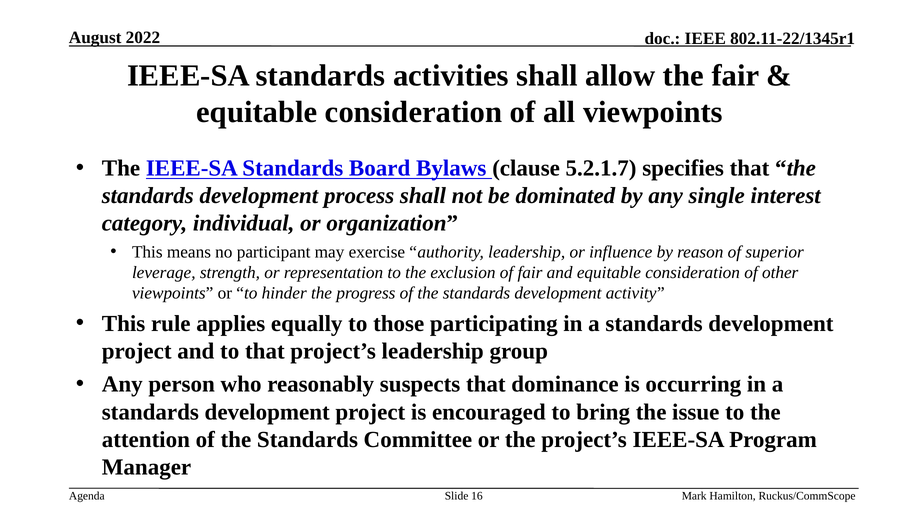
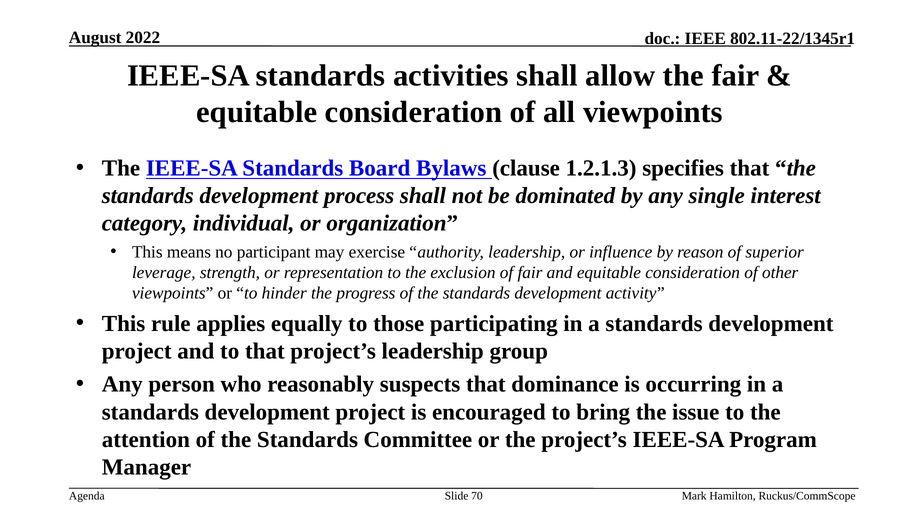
5.2.1.7: 5.2.1.7 -> 1.2.1.3 (601, 168)
16: 16 -> 70 (477, 496)
